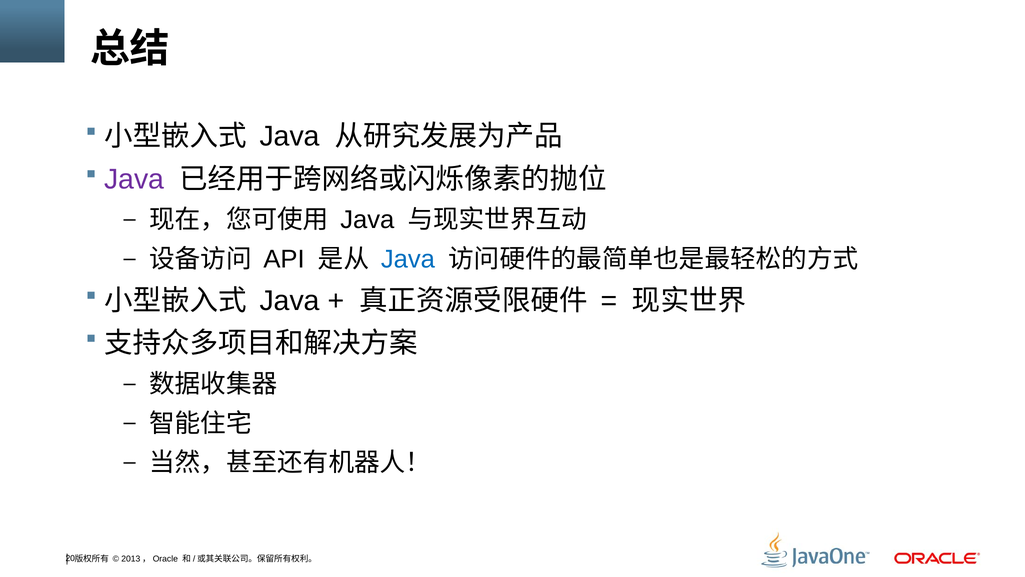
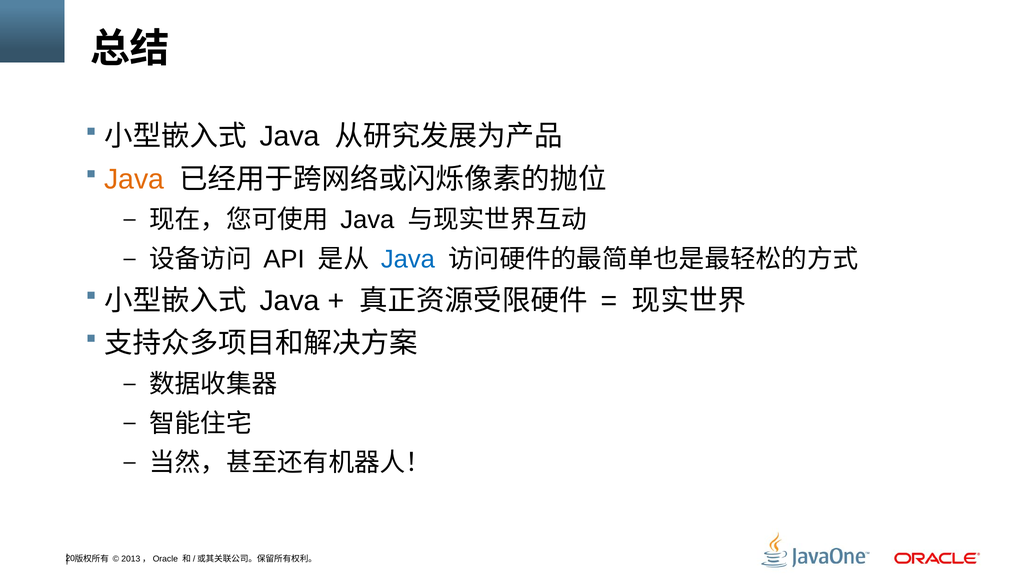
Java colour: purple -> orange (134, 179)
